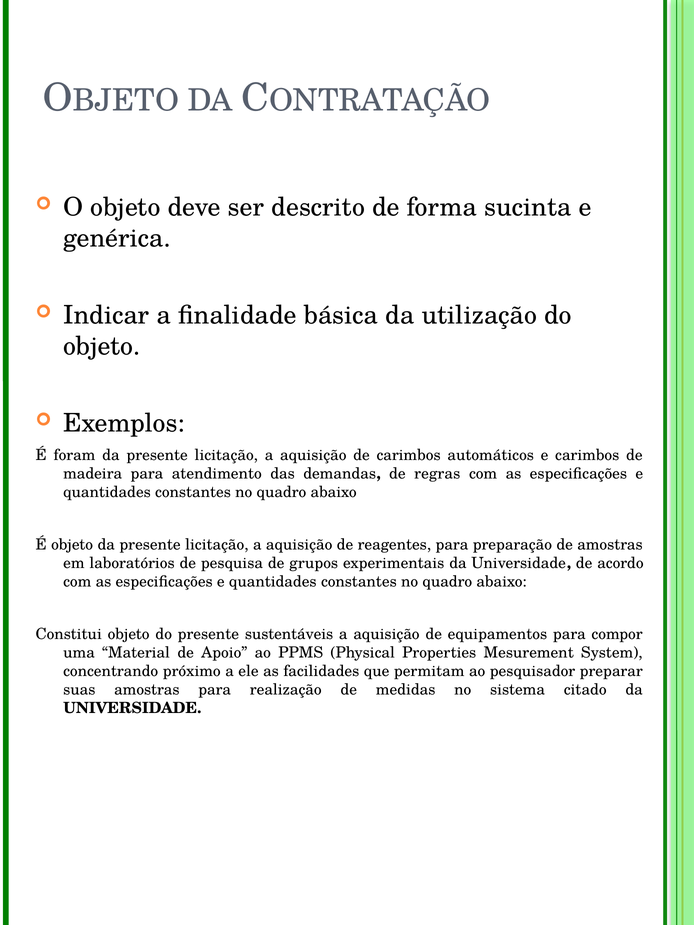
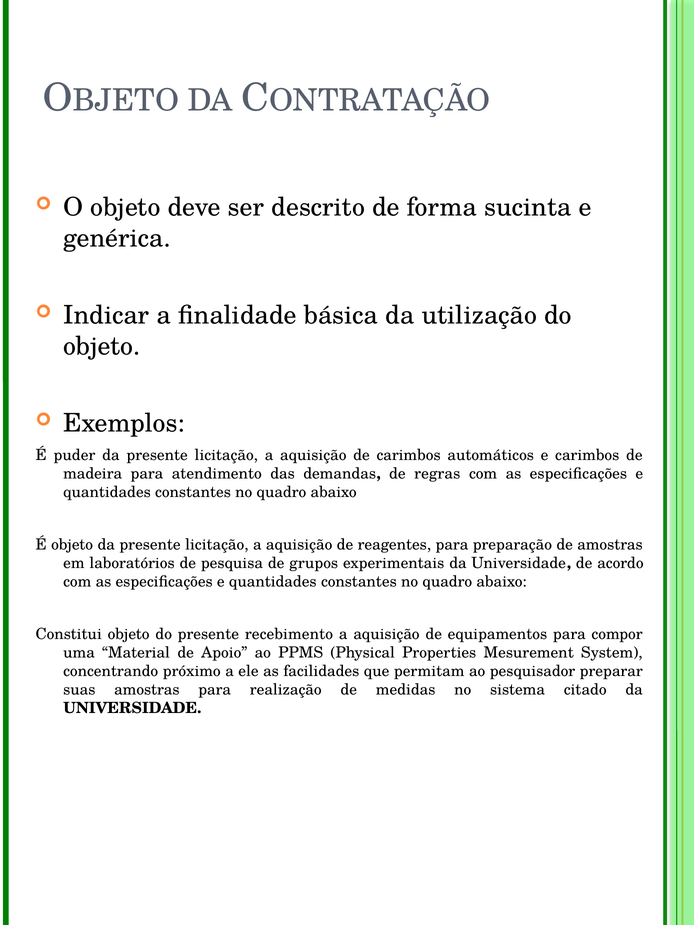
foram: foram -> puder (74, 455)
sustentáveis: sustentáveis -> recebimento (289, 634)
